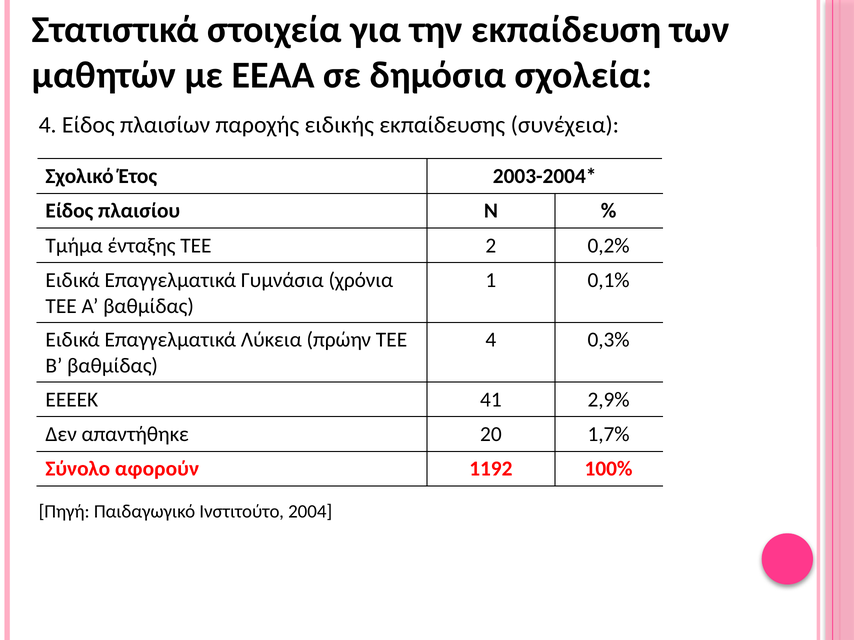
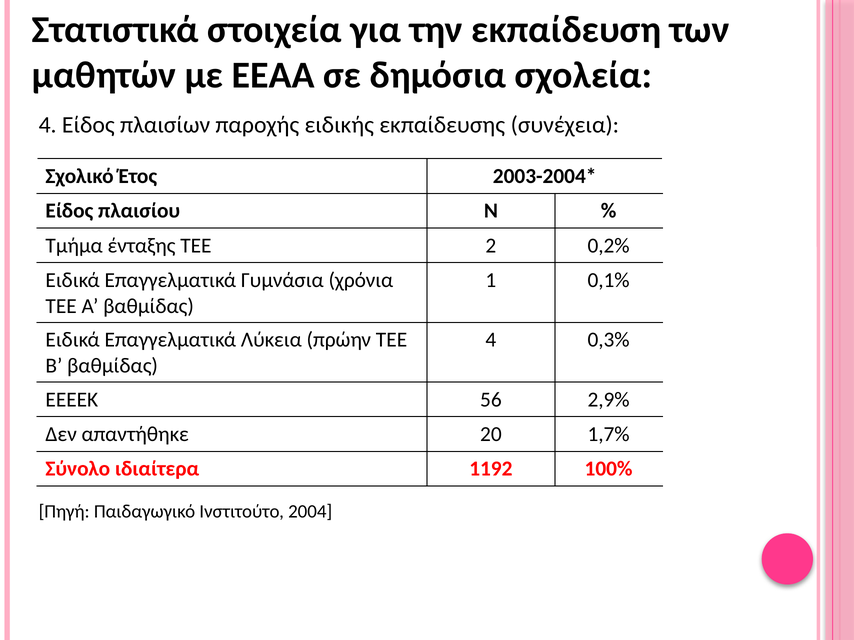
41: 41 -> 56 (491, 400)
αφορούν: αφορούν -> ιδιαίτερα (157, 469)
